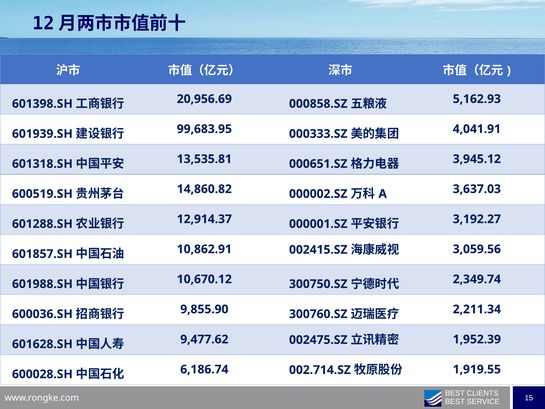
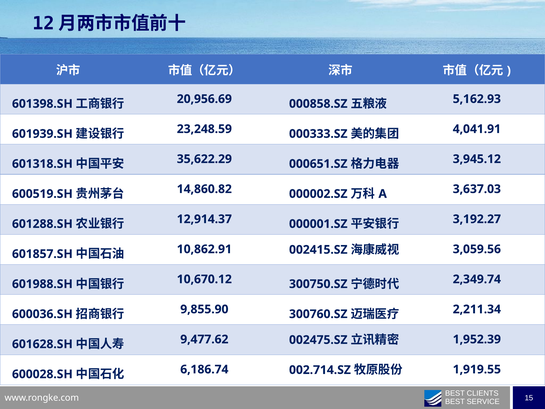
99,683.95: 99,683.95 -> 23,248.59 (204, 129)
13,535.81: 13,535.81 -> 35,622.29 (204, 159)
